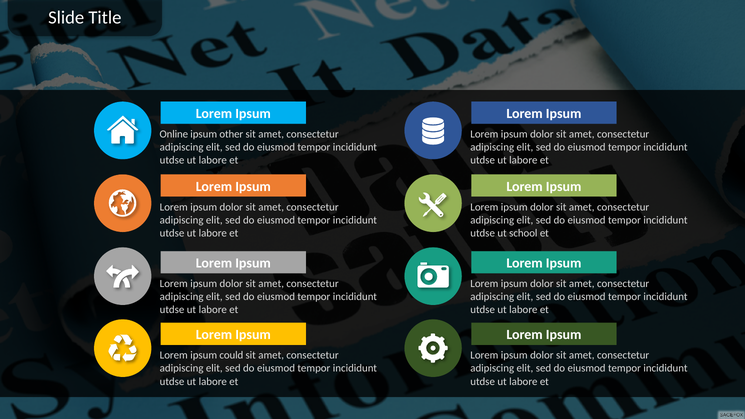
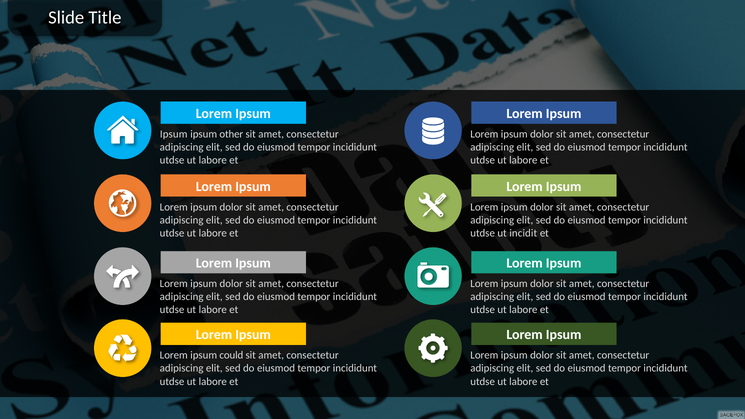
Online: Online -> Ipsum (174, 134)
school: school -> incidit (523, 233)
